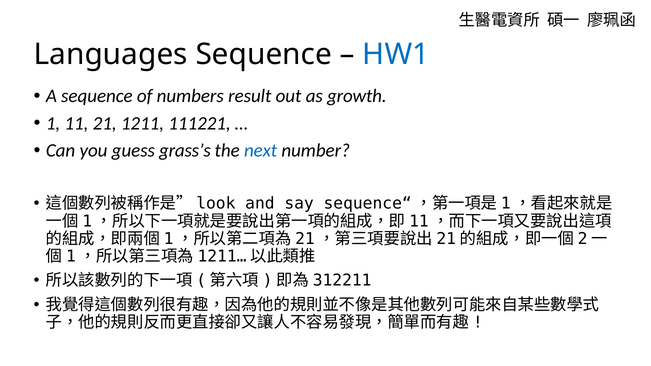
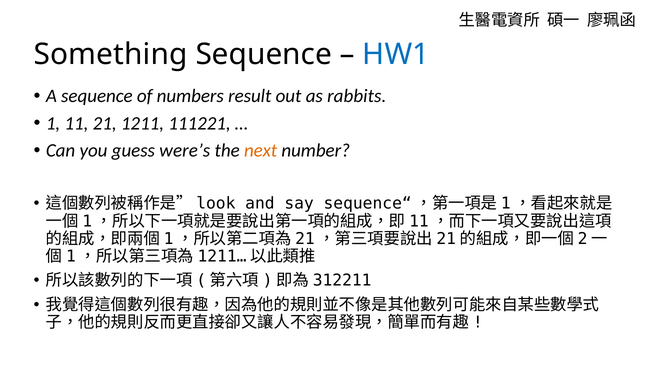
Languages: Languages -> Something (111, 55)
growth: growth -> rabbits (357, 96)
grass’s: grass’s -> were’s (185, 151)
next colour: blue -> orange (261, 151)
